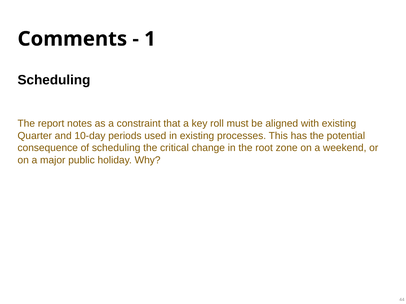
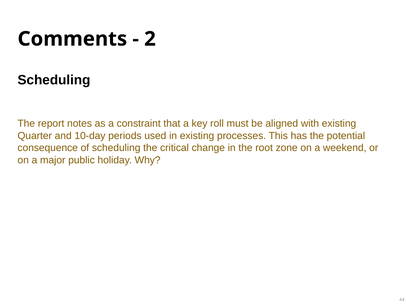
1: 1 -> 2 (150, 39)
